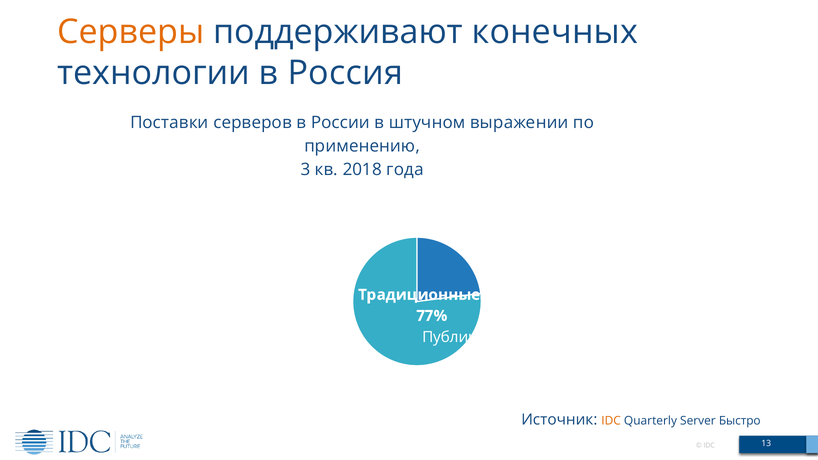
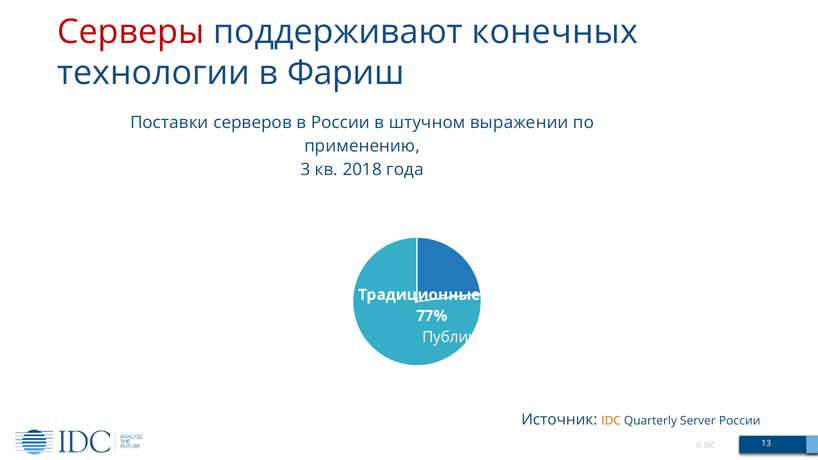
Серверы colour: orange -> red (131, 32)
Россия: Россия -> Фариш (346, 73)
Server Быстро: Быстро -> России (740, 421)
